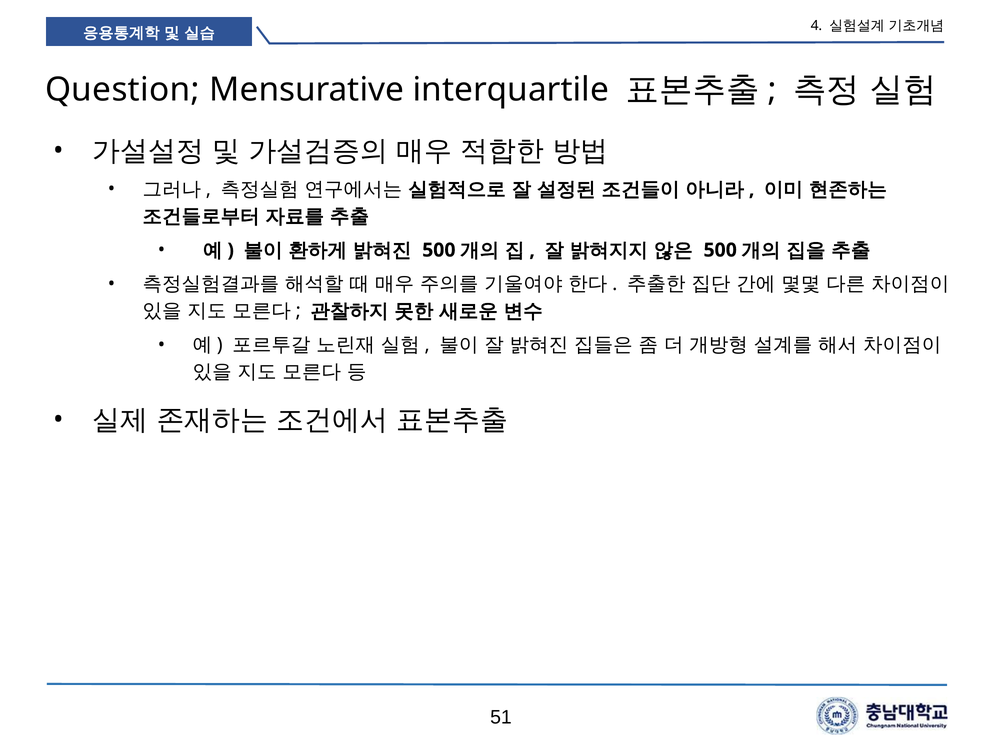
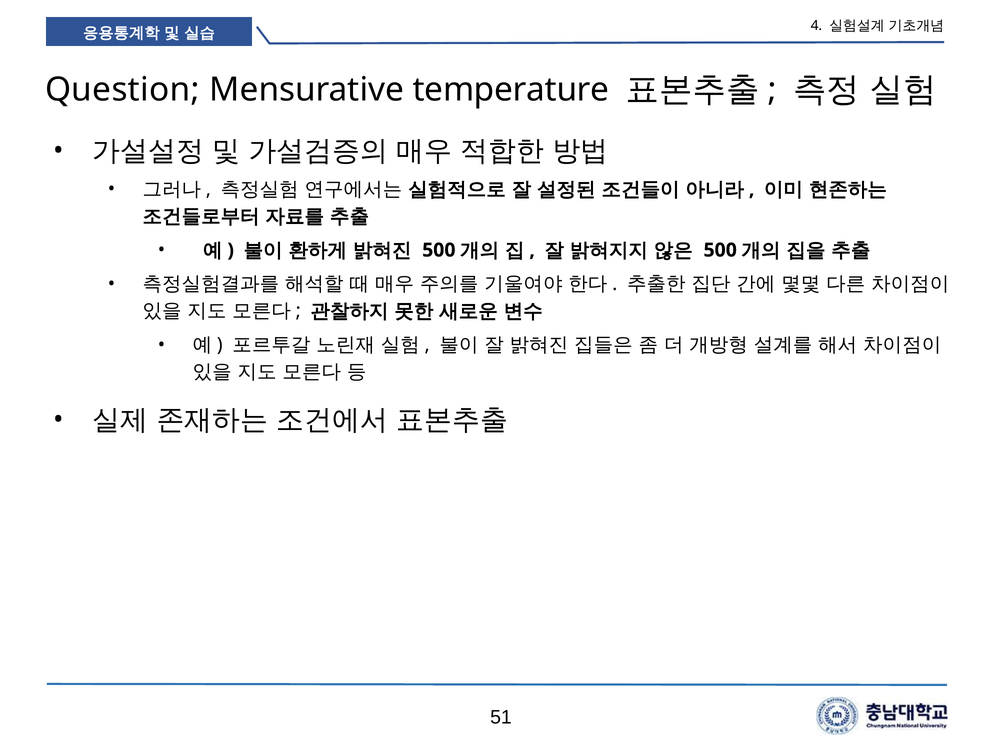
interquartile: interquartile -> temperature (511, 89)
